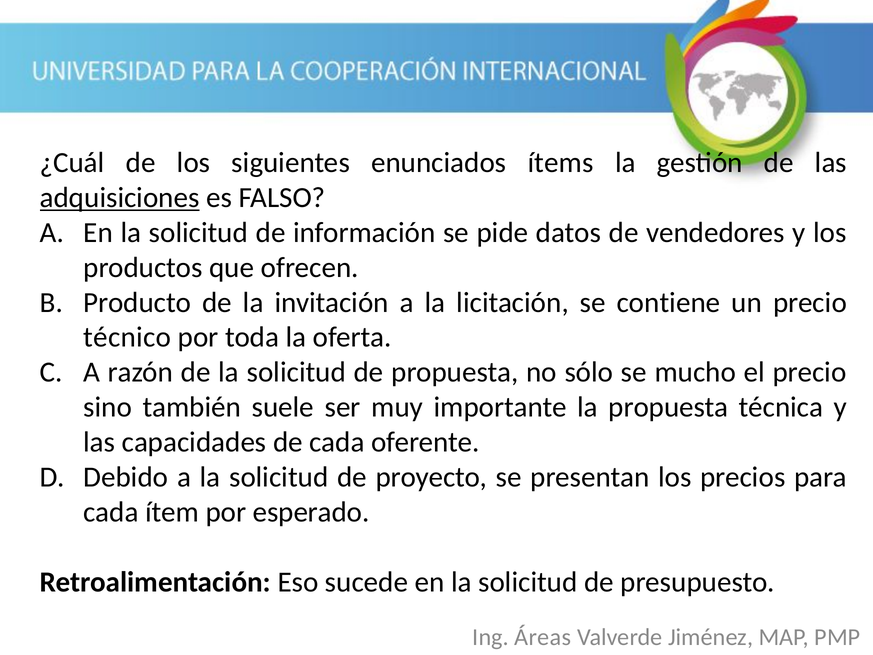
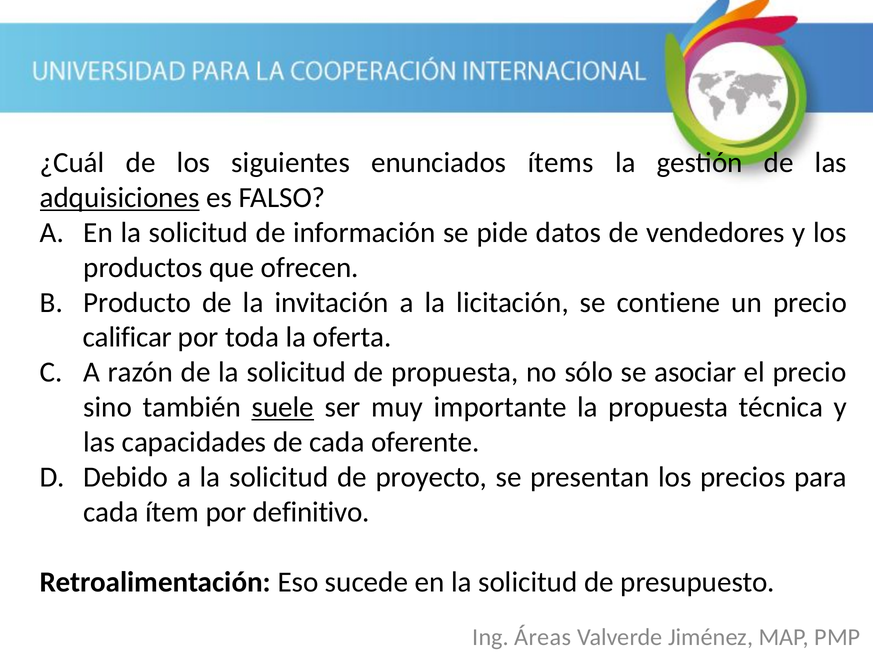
técnico: técnico -> calificar (127, 337)
mucho: mucho -> asociar (695, 372)
suele underline: none -> present (283, 407)
esperado: esperado -> definitivo (311, 512)
